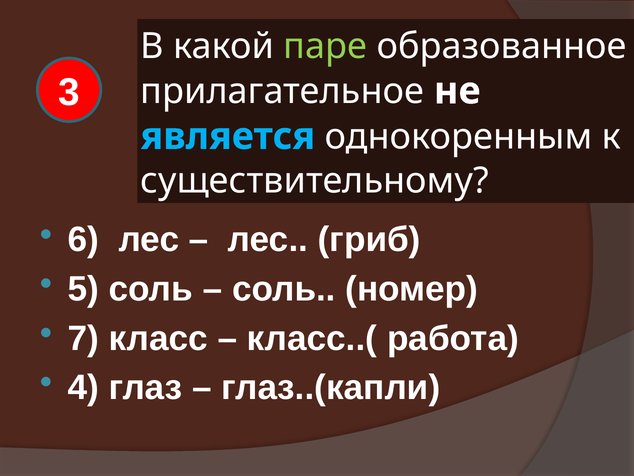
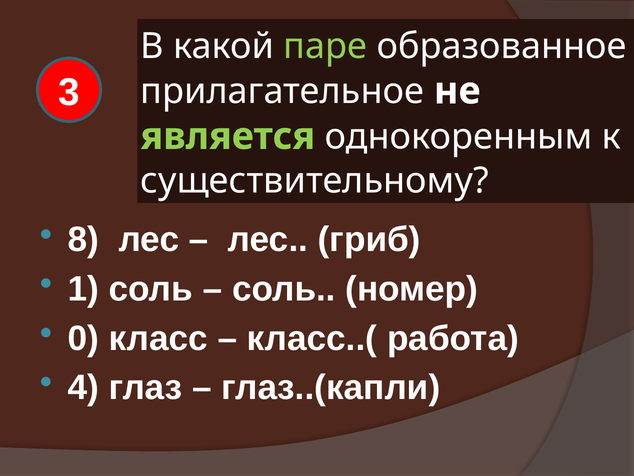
является colour: light blue -> light green (228, 136)
6: 6 -> 8 (83, 239)
5: 5 -> 1 (83, 289)
7: 7 -> 0 (83, 338)
